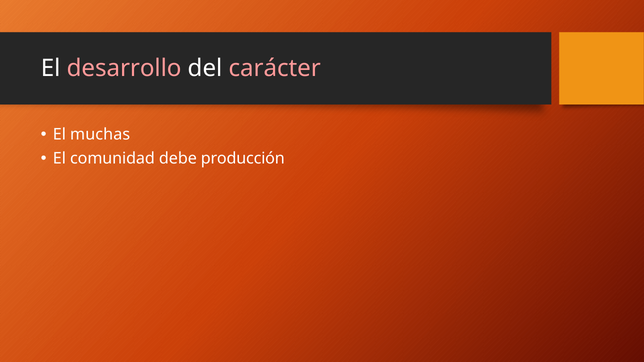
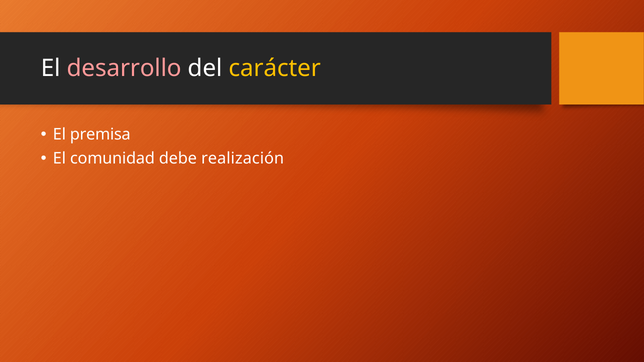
carácter colour: pink -> yellow (275, 68)
muchas: muchas -> premisa (100, 134)
producción: producción -> realización (243, 159)
